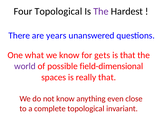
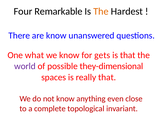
Four Topological: Topological -> Remarkable (58, 11)
The colour: purple -> orange (101, 11)
are years: years -> know (56, 35)
field-dimensional: field-dimensional -> they-dimensional (111, 66)
